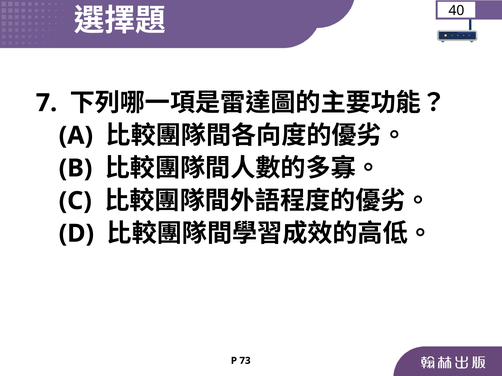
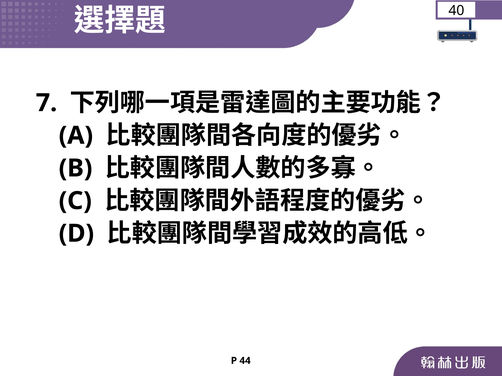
73: 73 -> 44 (245, 361)
